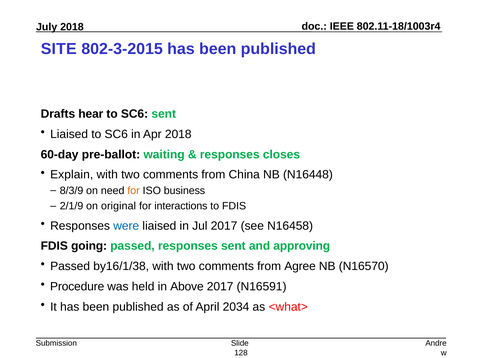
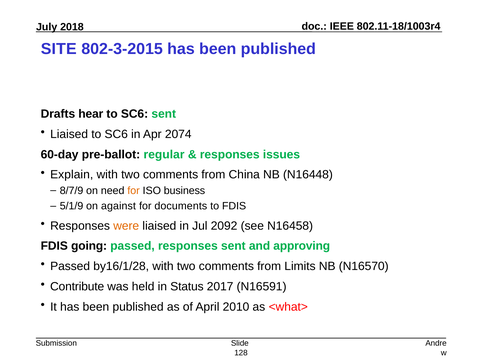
Apr 2018: 2018 -> 2074 (178, 134)
waiting: waiting -> regular (164, 155)
closes: closes -> issues (281, 155)
8/3/9: 8/3/9 -> 8/7/9 (71, 191)
2/1/9: 2/1/9 -> 5/1/9 (71, 206)
original: original -> against (118, 206)
interactions: interactions -> documents (181, 206)
were colour: blue -> orange (126, 226)
Jul 2017: 2017 -> 2092 (224, 226)
by16/1/38: by16/1/38 -> by16/1/28 (121, 267)
Agree: Agree -> Limits (300, 267)
Procedure: Procedure -> Contribute (77, 287)
Above: Above -> Status (187, 287)
2034: 2034 -> 2010 (236, 307)
